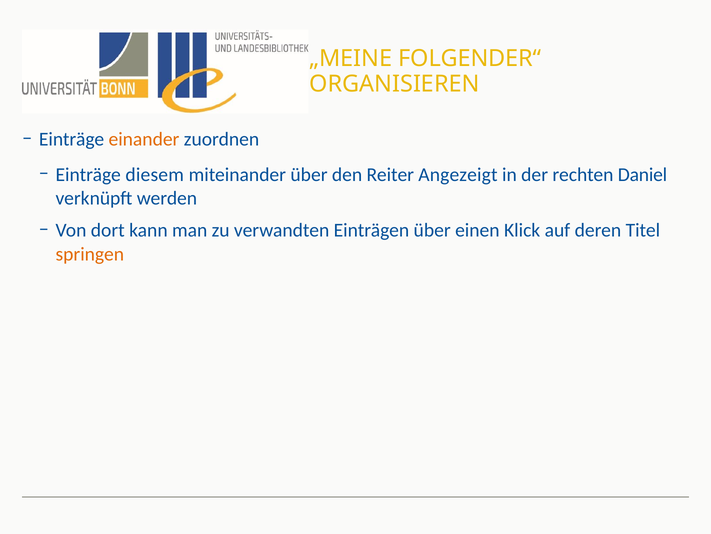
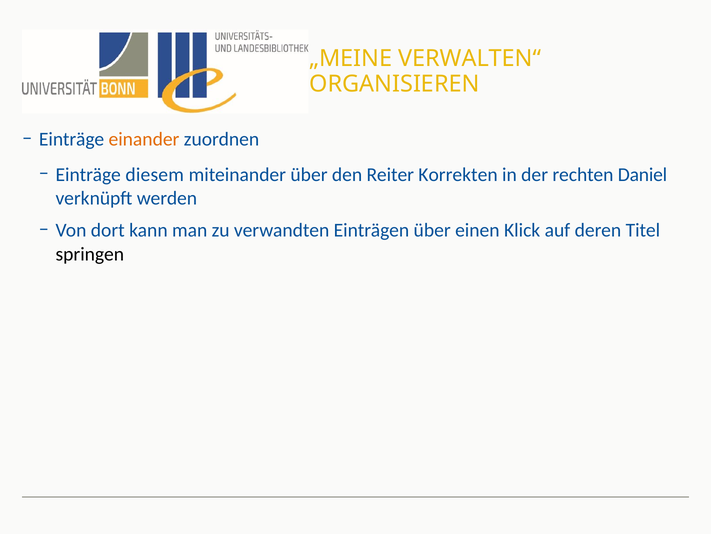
FOLGENDER“: FOLGENDER“ -> VERWALTEN“ (470, 58)
Angezeigt: Angezeigt -> Korrekten (458, 174)
springen colour: orange -> black (90, 254)
